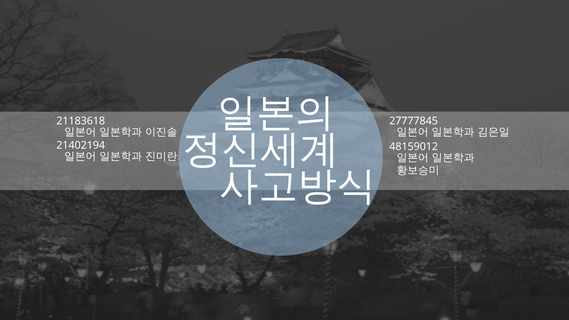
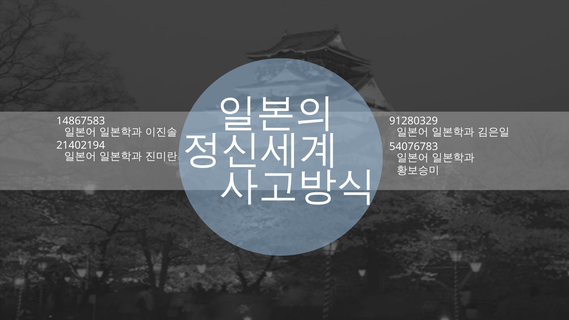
21183618: 21183618 -> 14867583 (81, 121)
27777845: 27777845 -> 91280329 (414, 121)
48159012: 48159012 -> 54076783 (414, 147)
